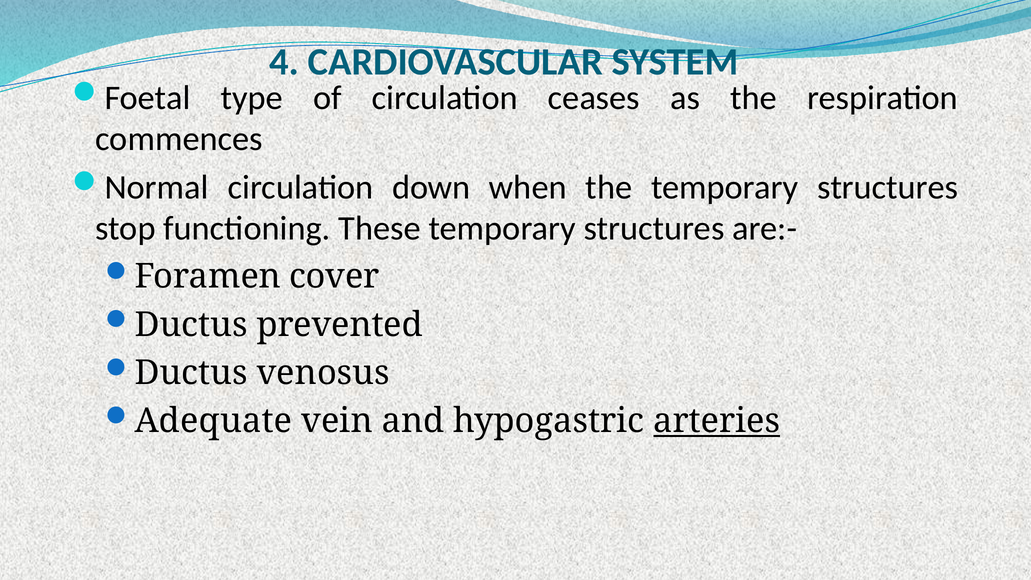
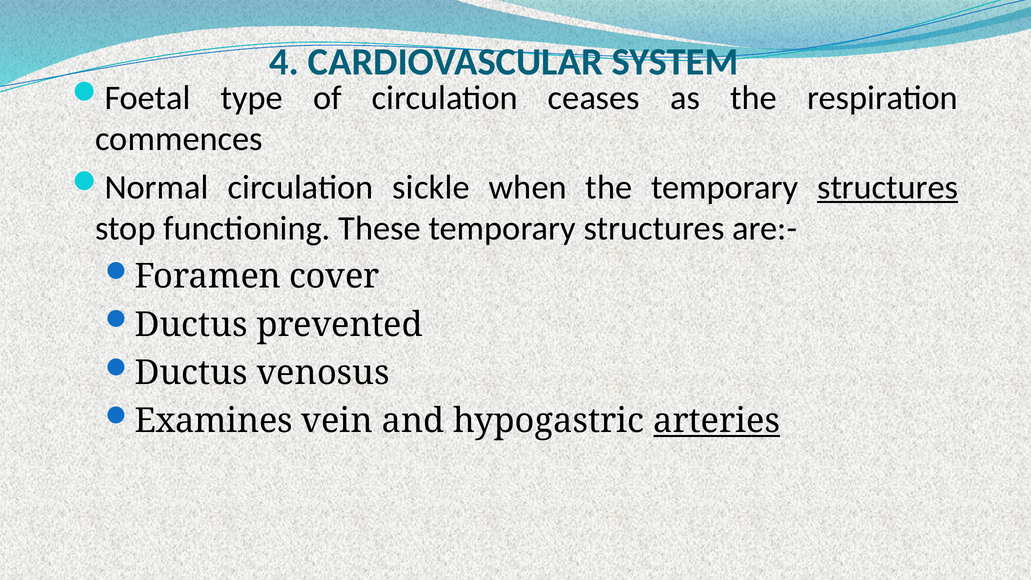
down: down -> sickle (431, 187)
structures underline: none -> present (888, 187)
Adequate: Adequate -> Examines (214, 421)
